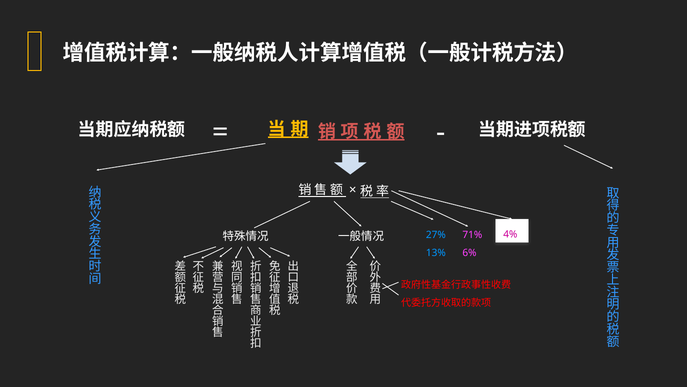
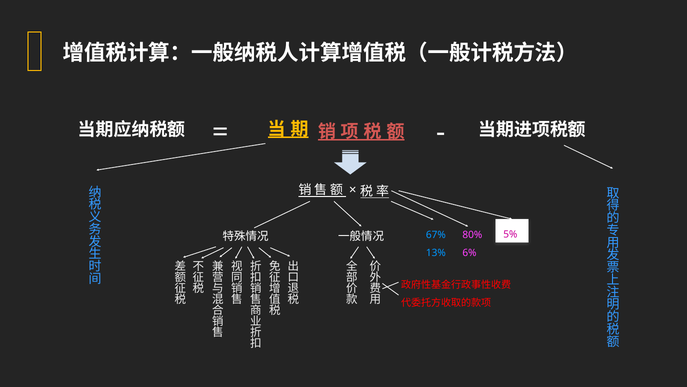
4%: 4% -> 5% (510, 234)
27%: 27% -> 67% (436, 234)
71%: 71% -> 80% (472, 235)
